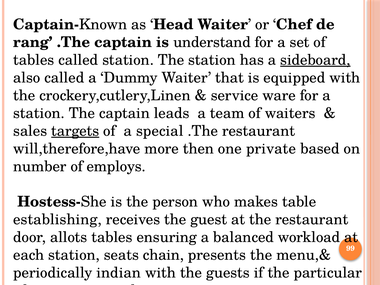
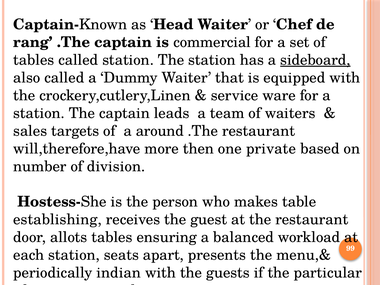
understand: understand -> commercial (212, 42)
targets underline: present -> none (75, 131)
special: special -> around (160, 131)
employs: employs -> division (116, 166)
chain: chain -> apart (163, 255)
